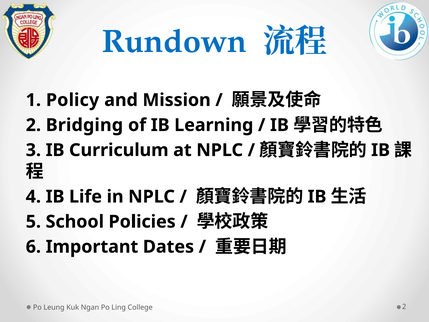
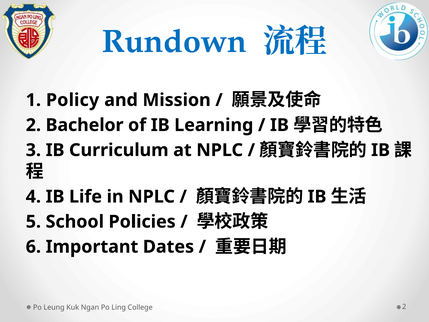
Bridging: Bridging -> Bachelor (85, 125)
